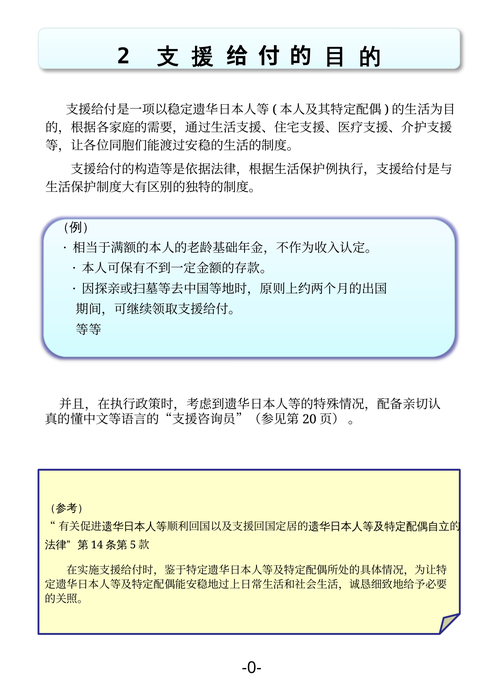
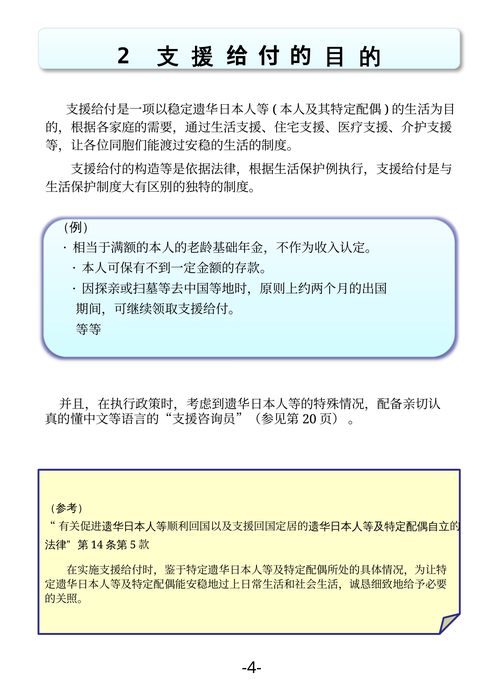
-0-: -0- -> -4- (252, 668)
